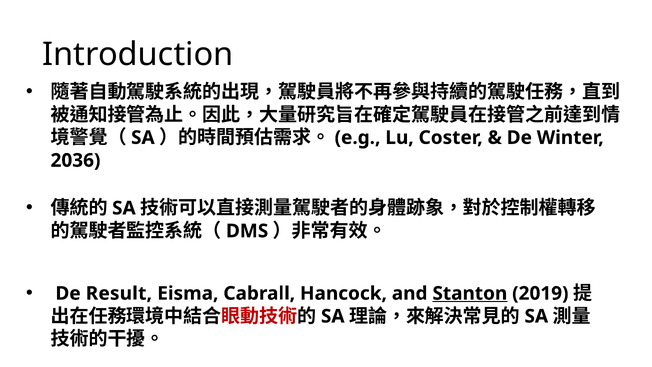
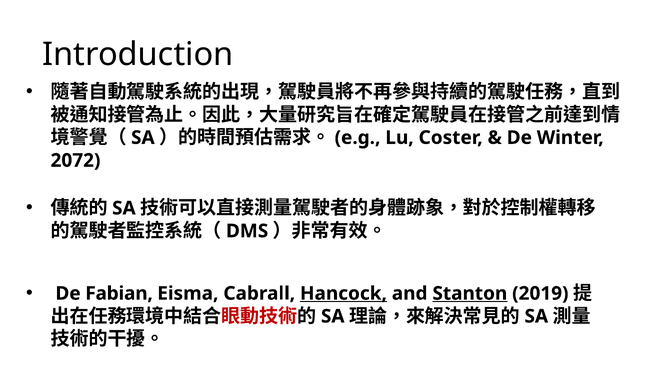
2036: 2036 -> 2072 (75, 160)
Result: Result -> Fabian (119, 293)
Hancock underline: none -> present (343, 293)
